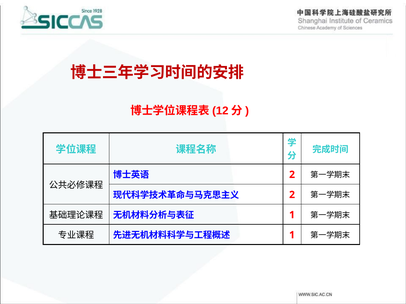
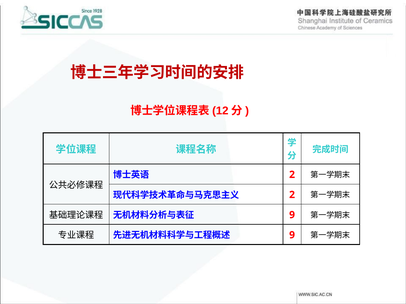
1: 1 -> 9 (292, 215)
1: 1 -> 9 (292, 235)
